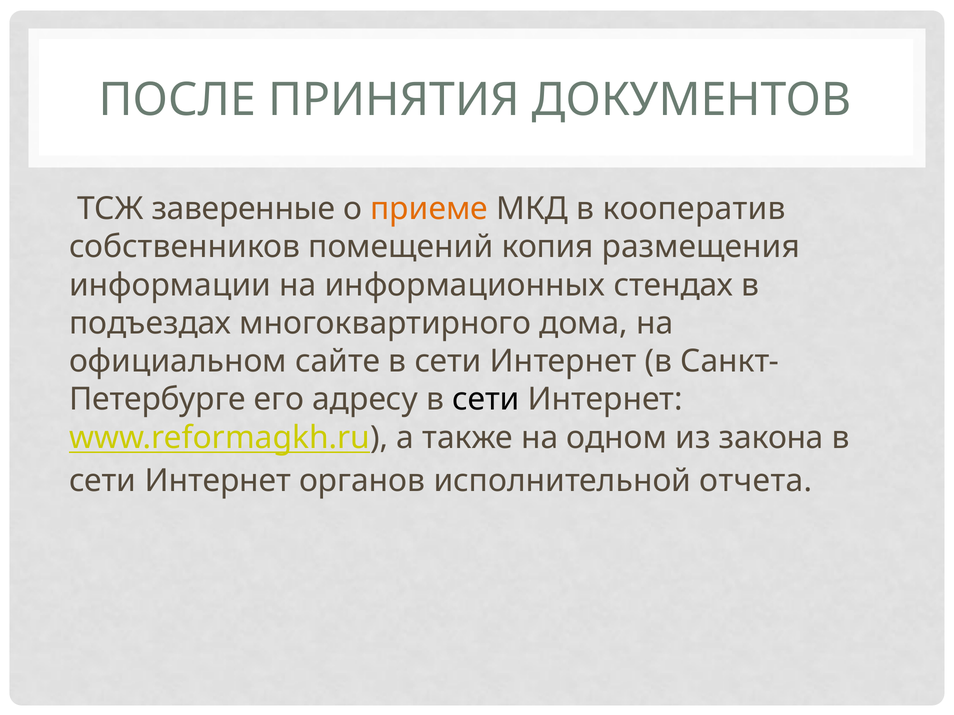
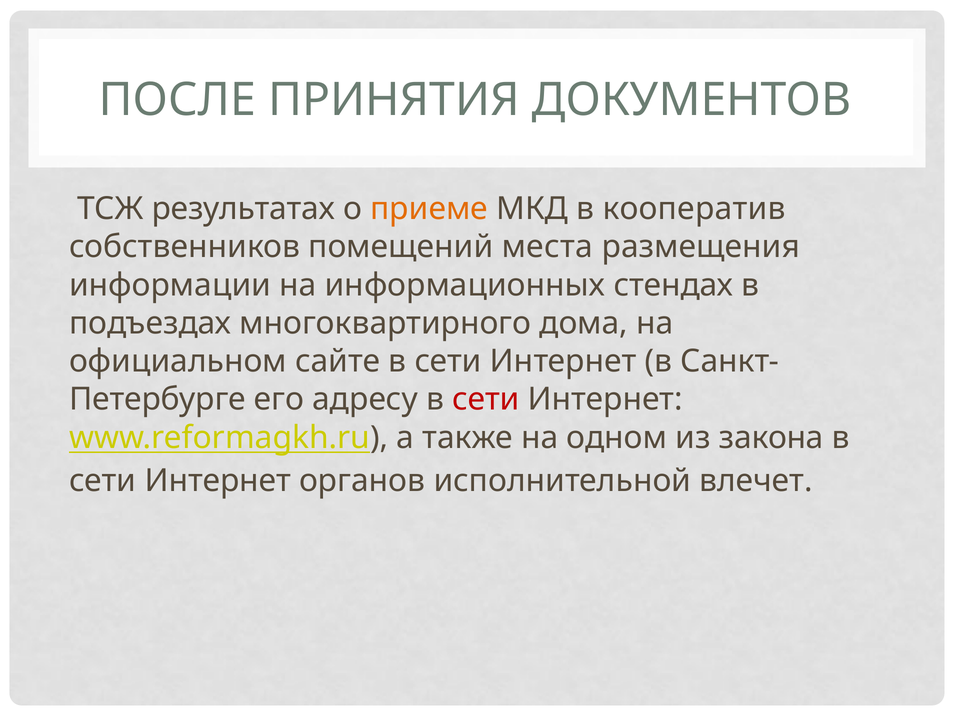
заверенные: заверенные -> результатах (243, 209)
копия: копия -> места (547, 247)
сети colour: black -> red (486, 400)
отчета: отчета -> влечет (756, 481)
